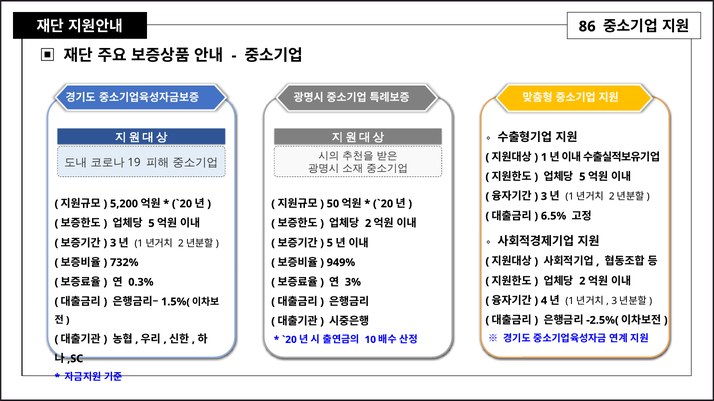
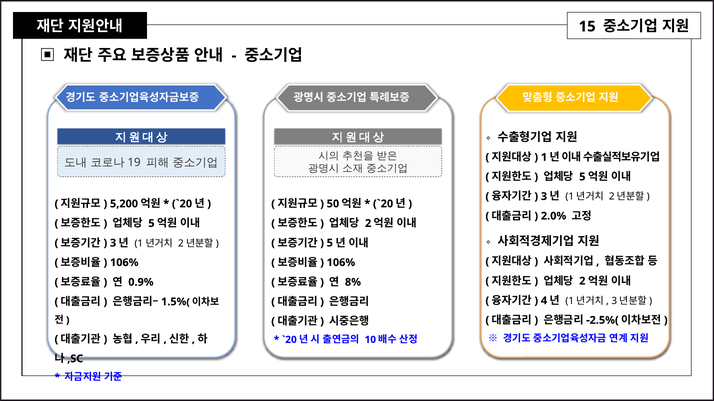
86: 86 -> 15 (587, 27)
6.5%: 6.5% -> 2.0% (554, 216)
732%: 732% -> 106% (124, 263)
949%: 949% -> 106% (341, 263)
0.3%: 0.3% -> 0.9% (141, 283)
3%: 3% -> 8% (353, 283)
